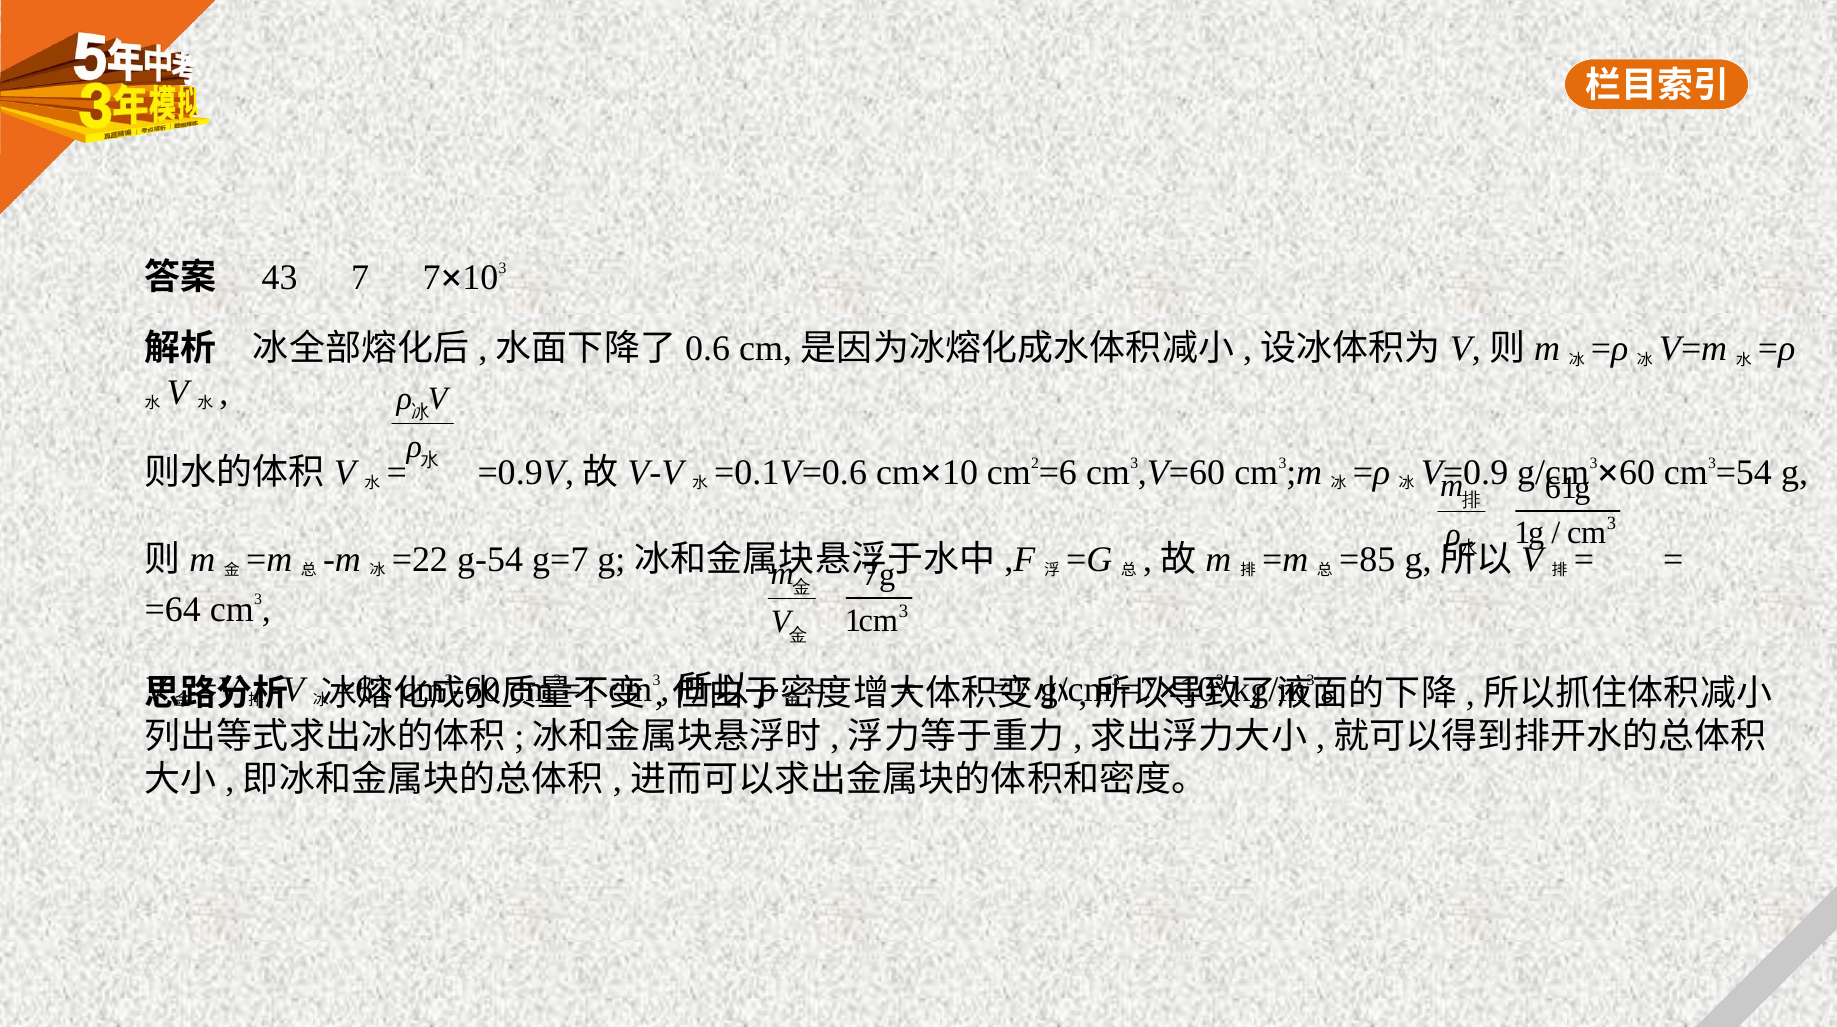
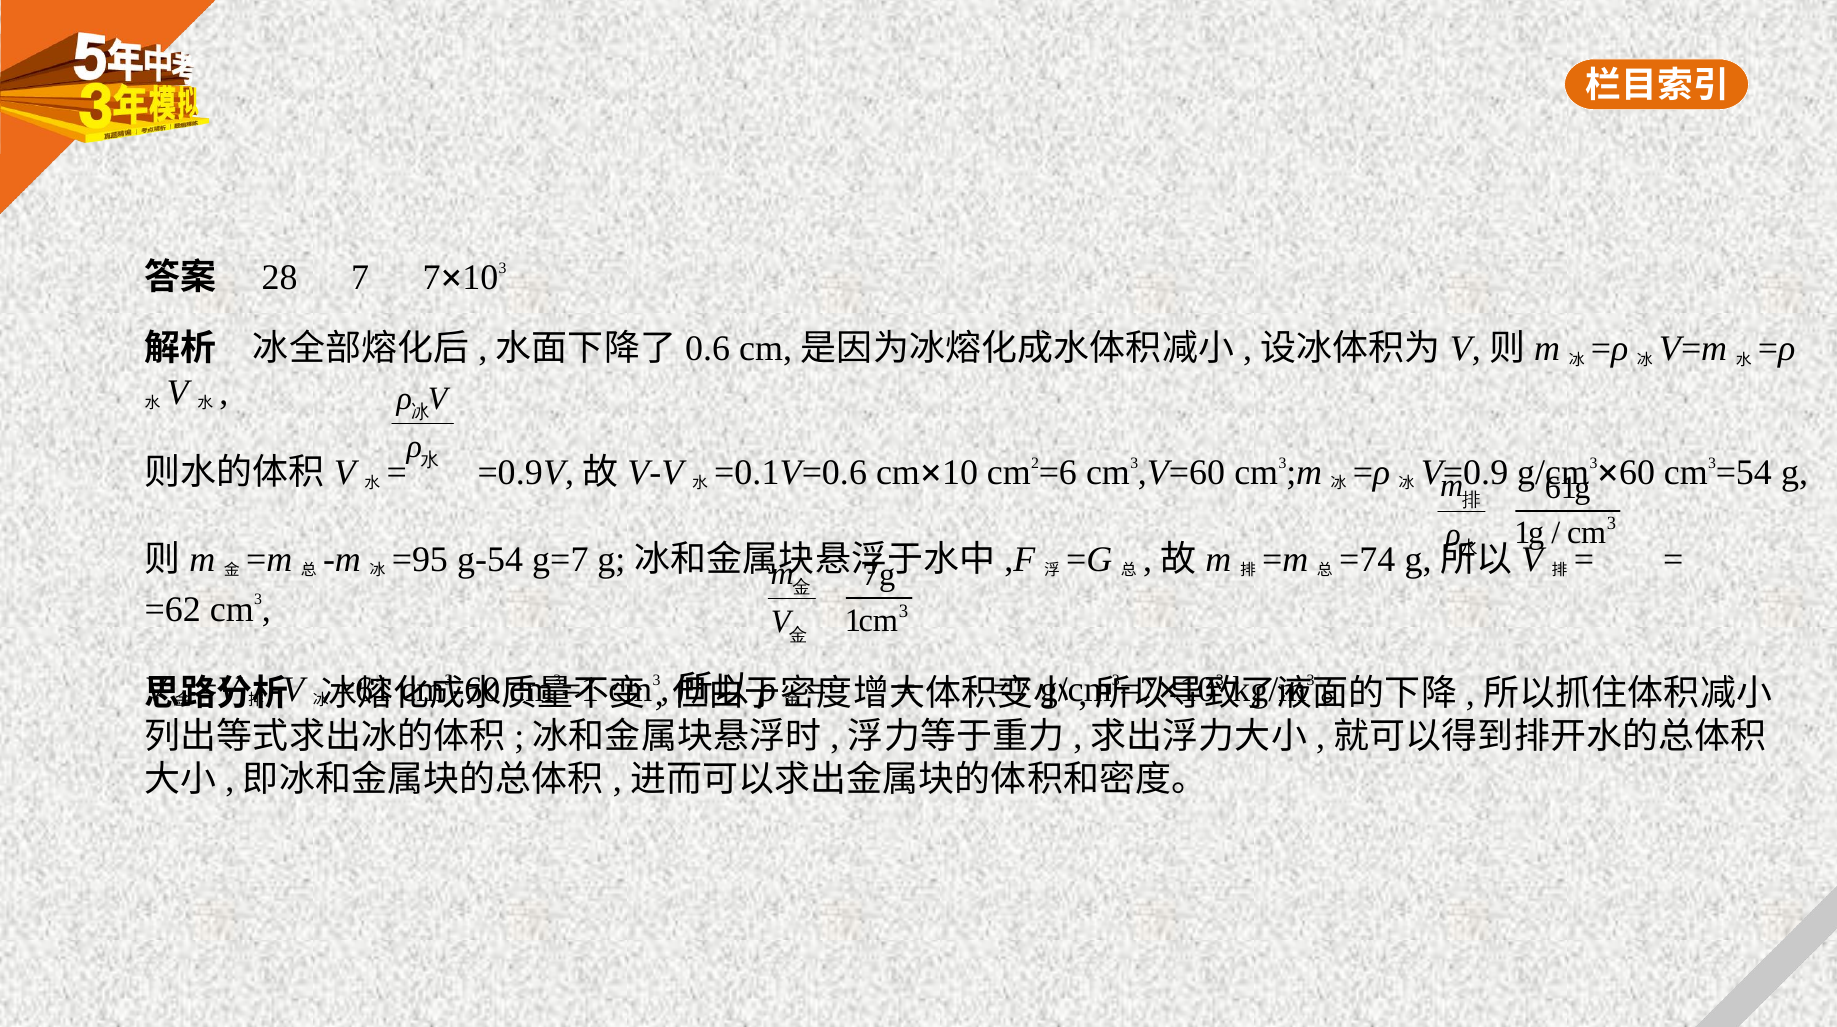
43: 43 -> 28 (280, 277)
=22: =22 -> =95 (420, 559)
=85: =85 -> =74 (1367, 559)
=64: =64 -> =62 (173, 609)
